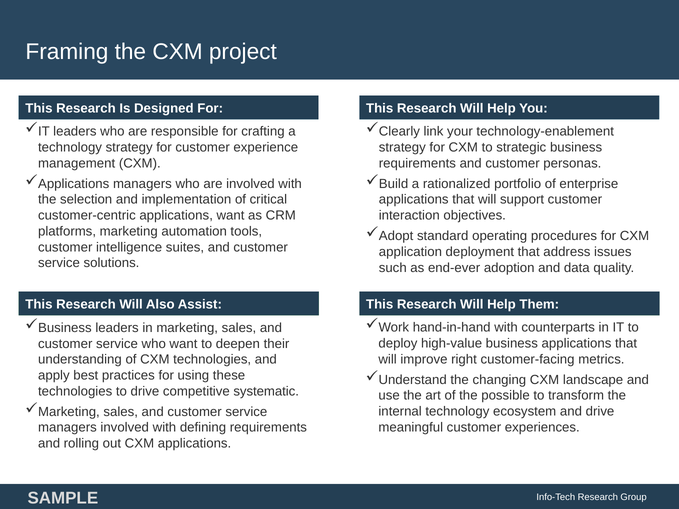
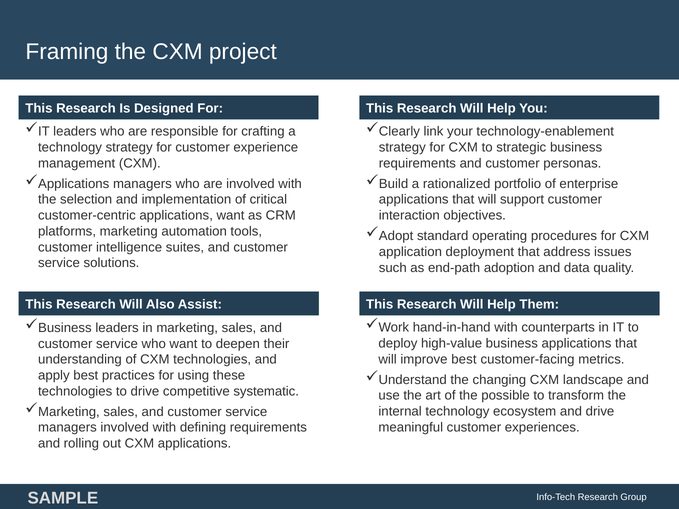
end-ever: end-ever -> end-path (454, 268)
improve right: right -> best (464, 359)
